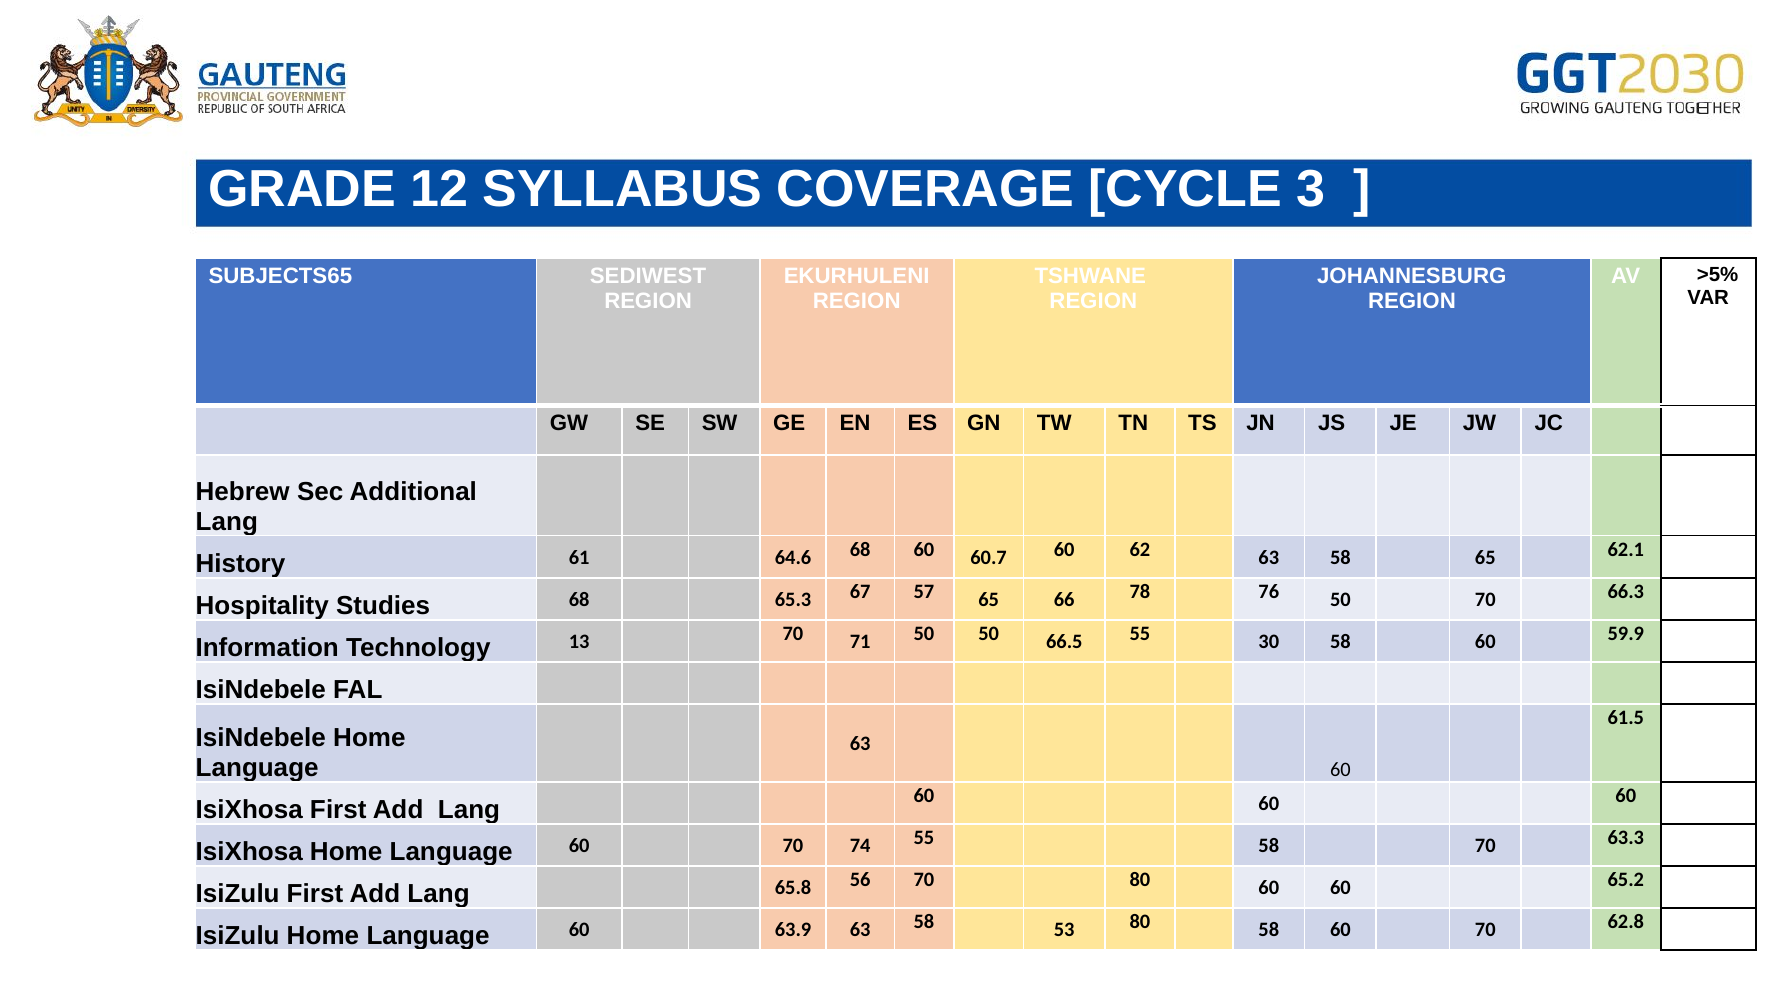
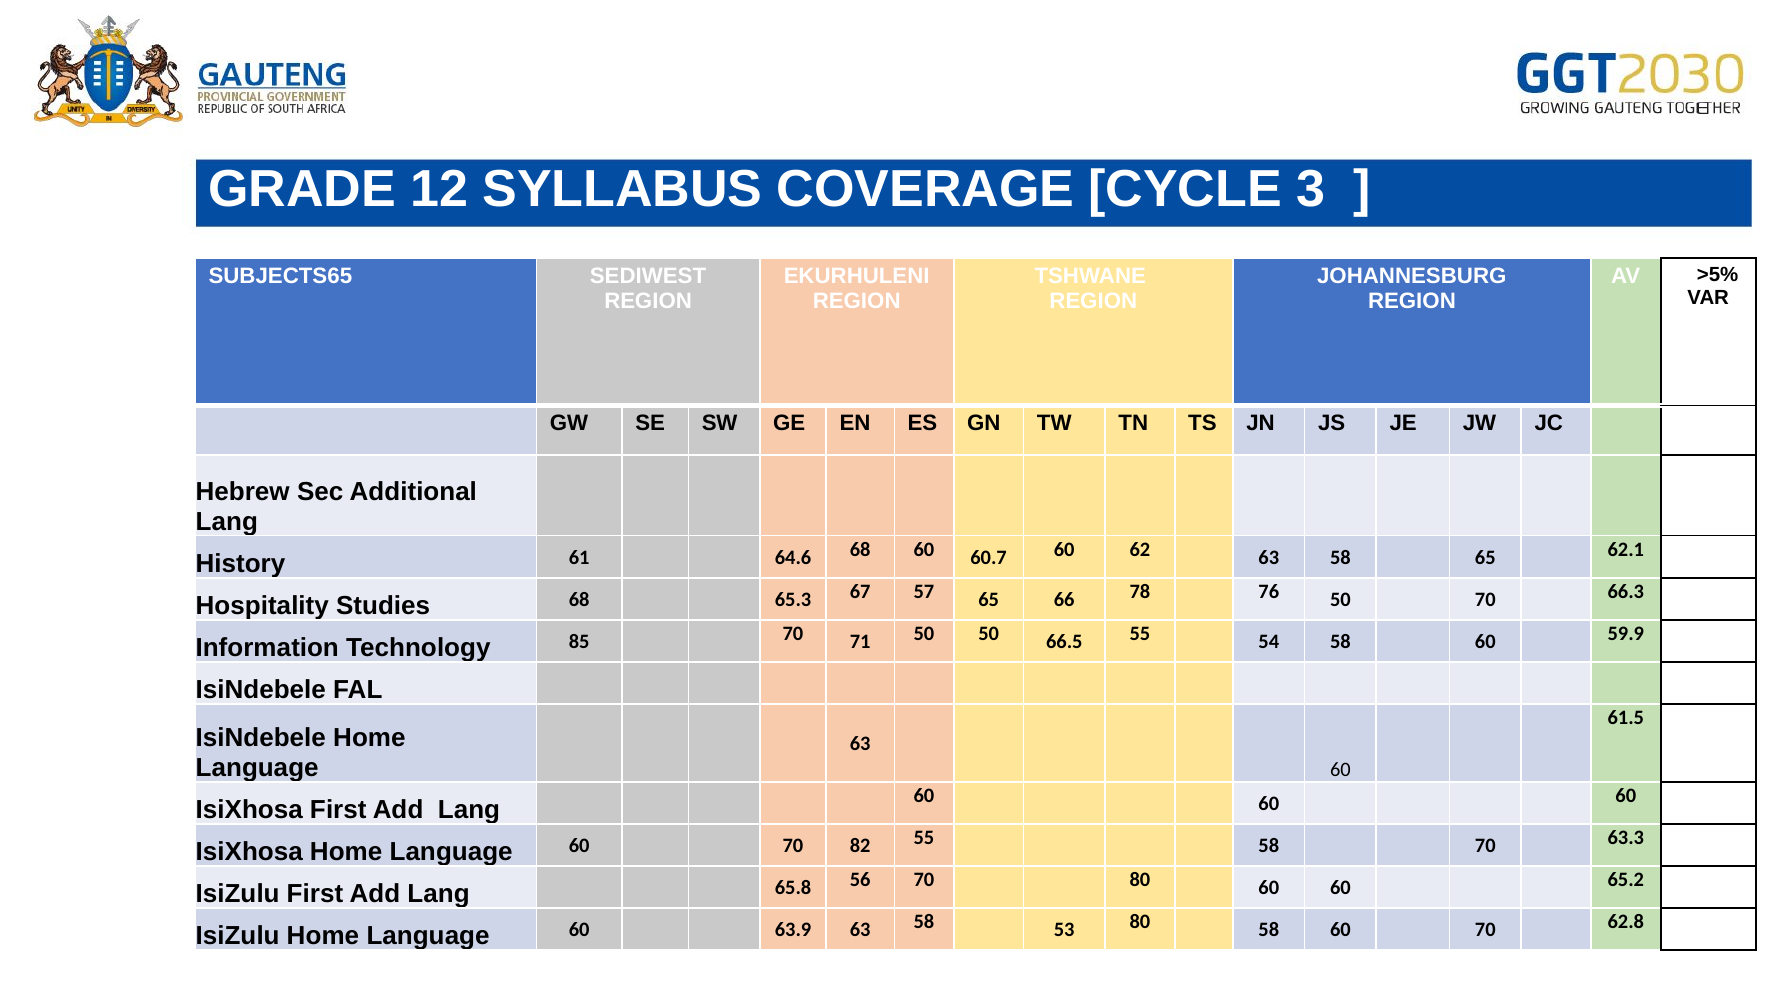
13: 13 -> 85 (579, 641)
30: 30 -> 54 (1269, 641)
74: 74 -> 82 (860, 845)
